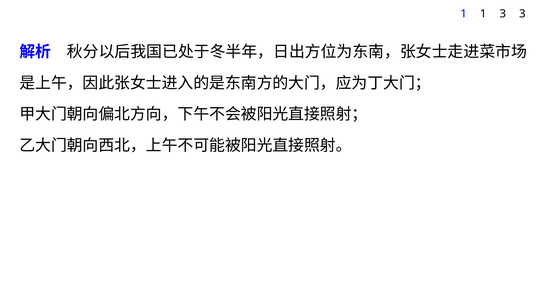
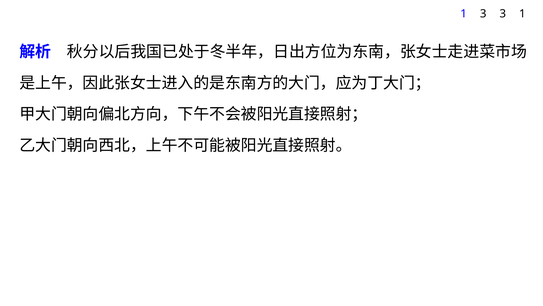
1 1: 1 -> 3 (483, 14)
3 3: 3 -> 1 (522, 14)
